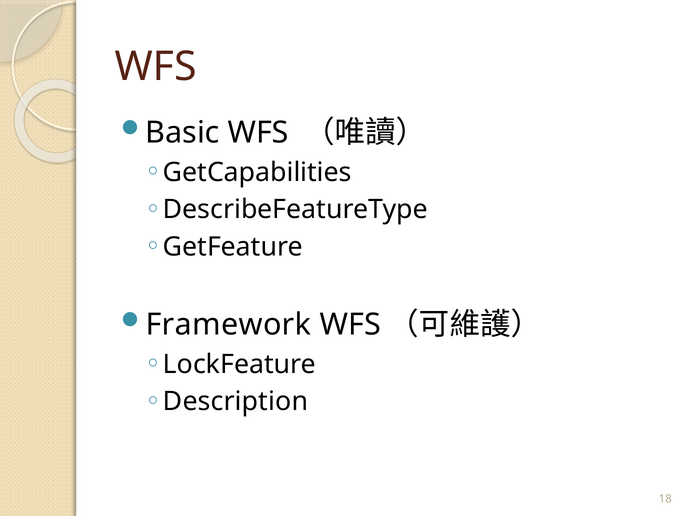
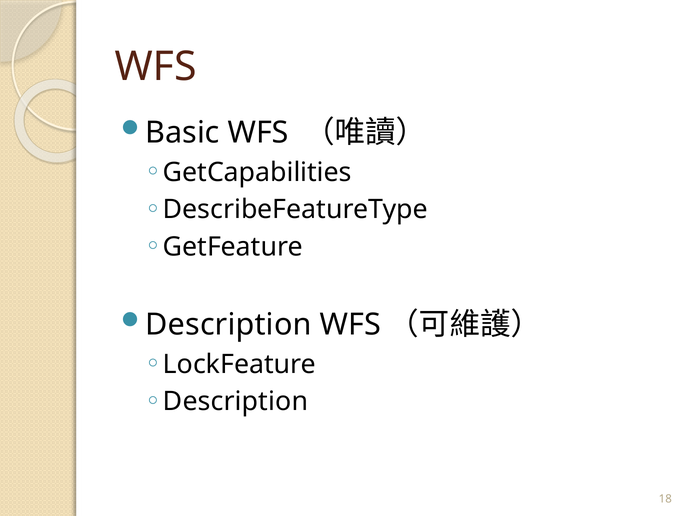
Framework: Framework -> Description (228, 325)
